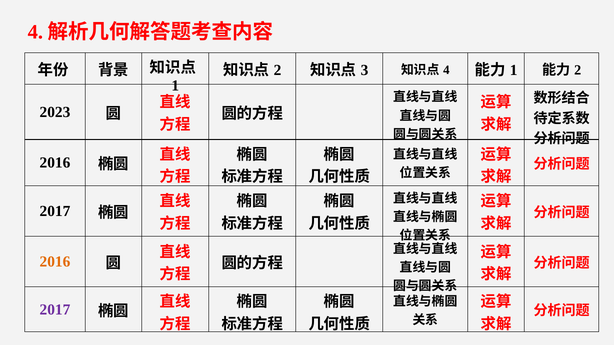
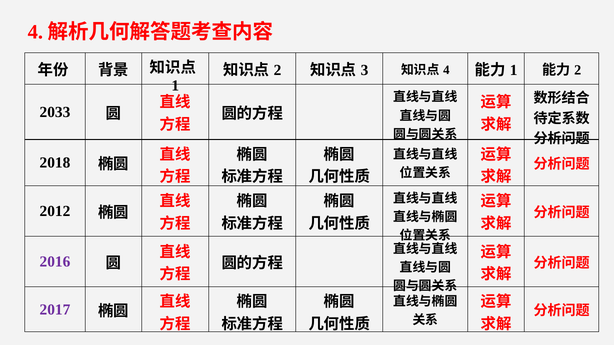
2023: 2023 -> 2033 (55, 112)
2016: 2016 -> 2018 (55, 163)
2017: 2017 -> 2012 (55, 211)
2016 colour: orange -> purple (55, 262)
